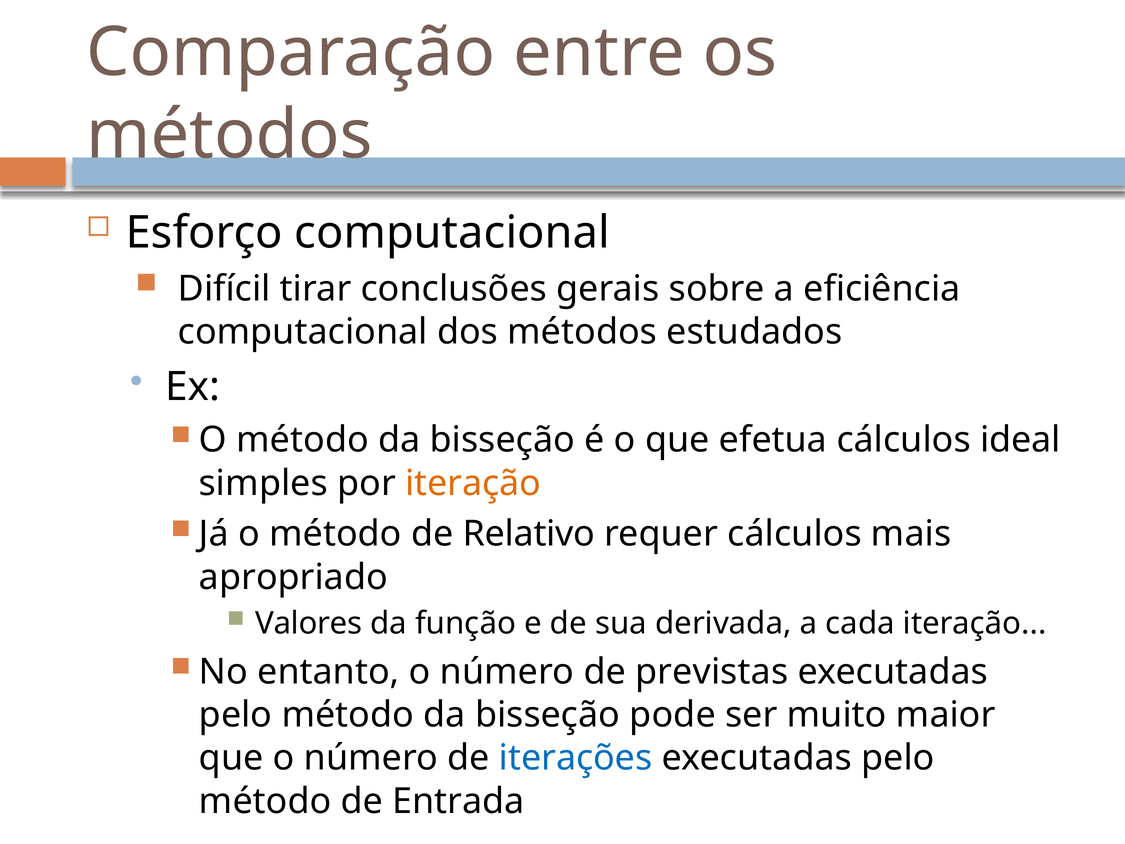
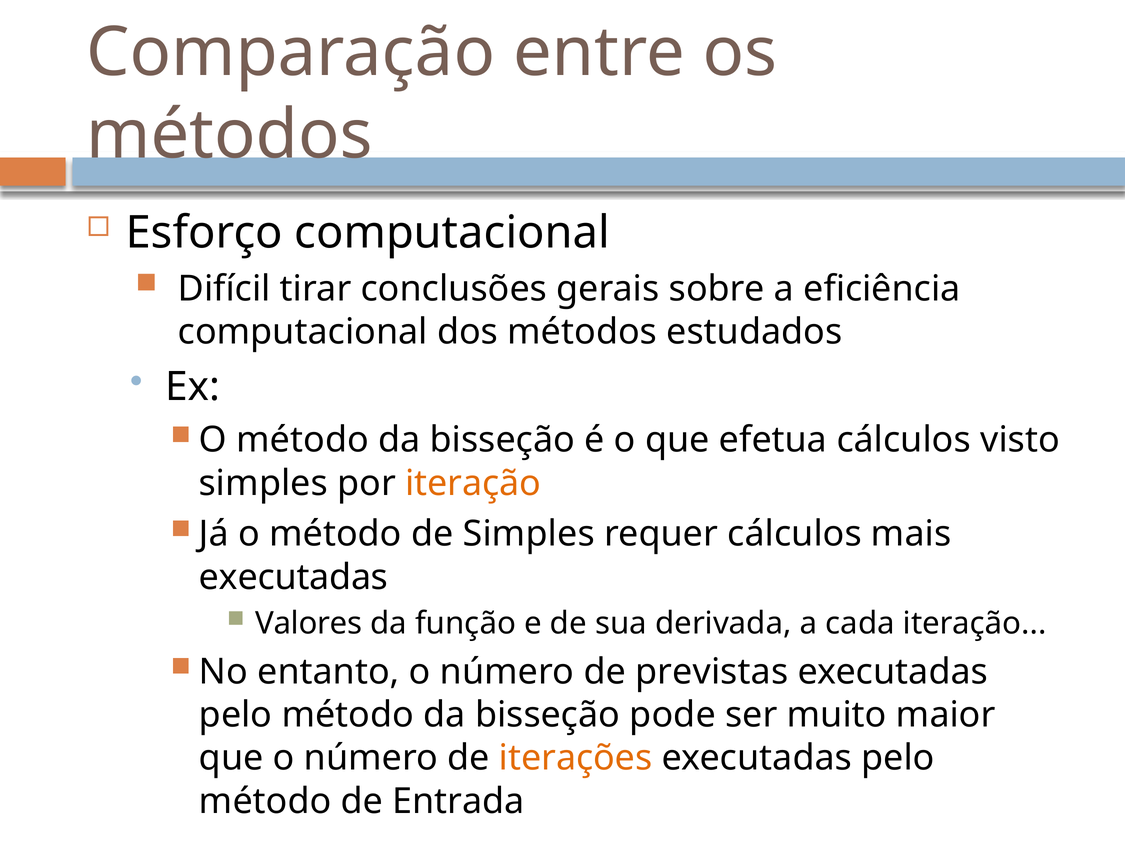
ideal: ideal -> visto (1020, 440)
de Relativo: Relativo -> Simples (529, 534)
apropriado: apropriado -> executadas (294, 577)
iterações colour: blue -> orange (576, 758)
